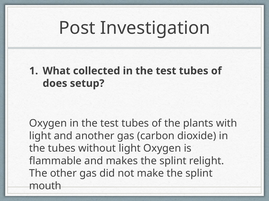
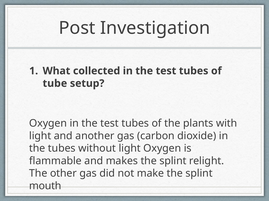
does: does -> tube (55, 84)
